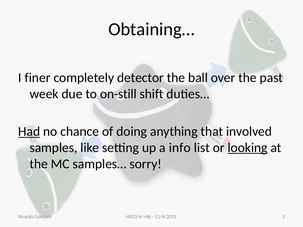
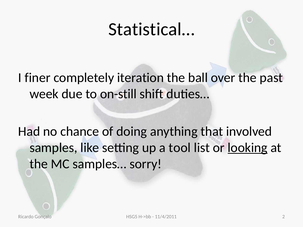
Obtaining…: Obtaining… -> Statistical… (151, 29)
detector: detector -> iteration (141, 78)
Had underline: present -> none (29, 132)
info: info -> tool (180, 148)
